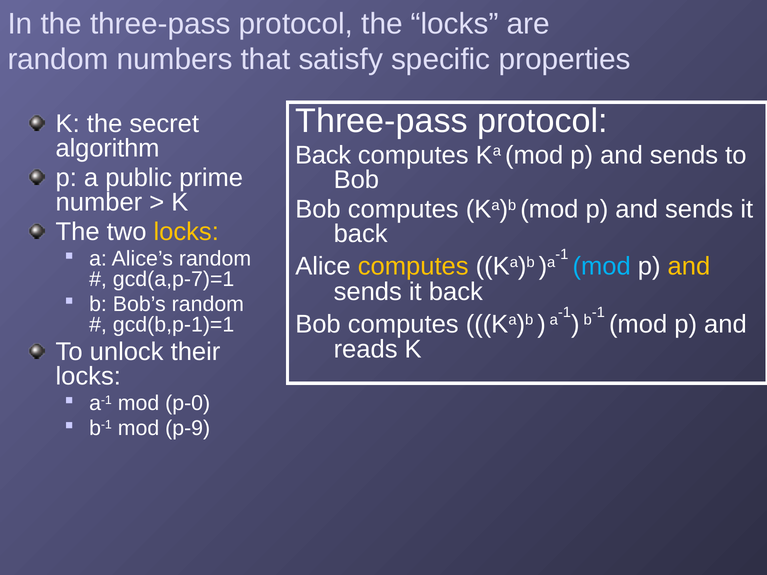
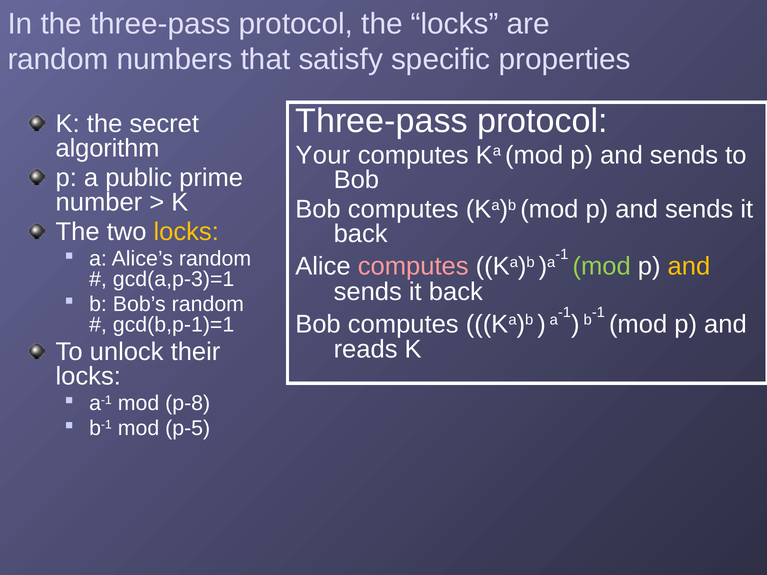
Back: Back -> Your (323, 155)
computes colour: yellow -> pink (413, 267)
mod colour: light blue -> light green (602, 267)
gcd(a,p-7)=1: gcd(a,p-7)=1 -> gcd(a,p-3)=1 (174, 280)
p-0: p-0 -> p-8 (188, 404)
p-9: p-9 -> p-5 (188, 428)
